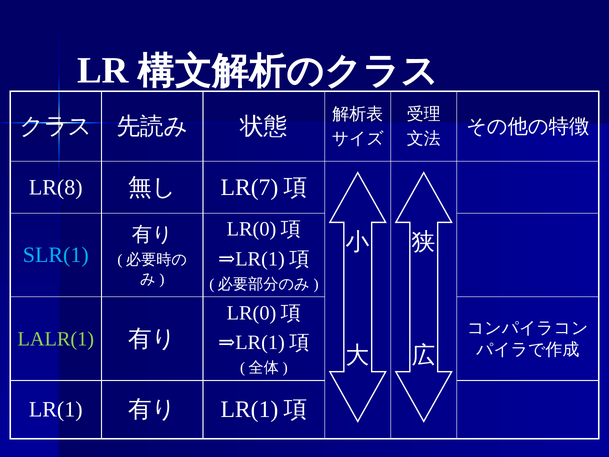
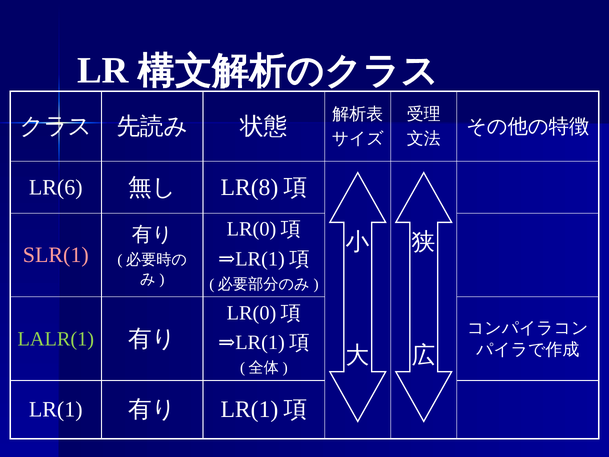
LR(8: LR(8 -> LR(6 (56, 187)
LR(7: LR(7 -> LR(8 (249, 187)
SLR(1 colour: light blue -> pink (56, 255)
